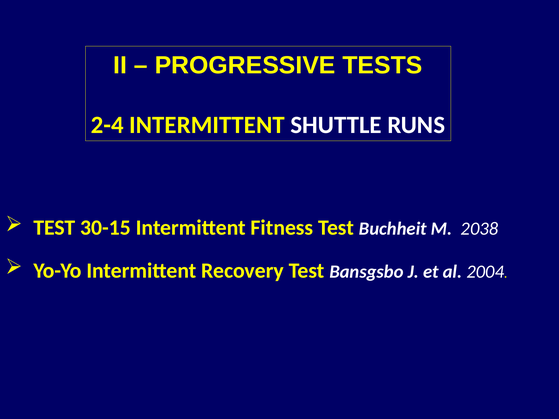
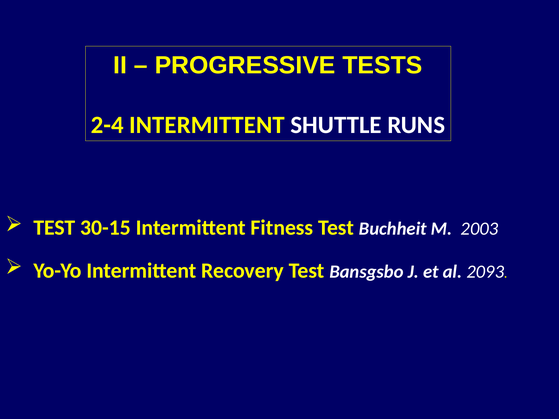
2038: 2038 -> 2003 (479, 229)
2004: 2004 -> 2093 (485, 272)
